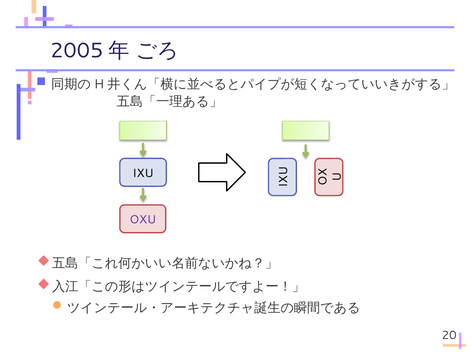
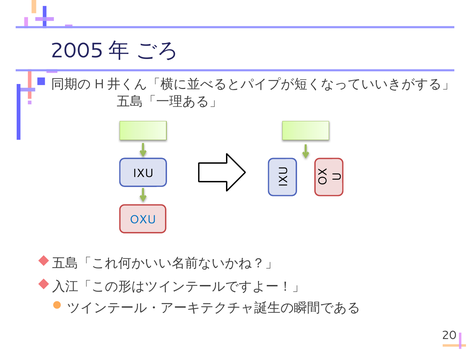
OXU colour: purple -> blue (143, 220)
